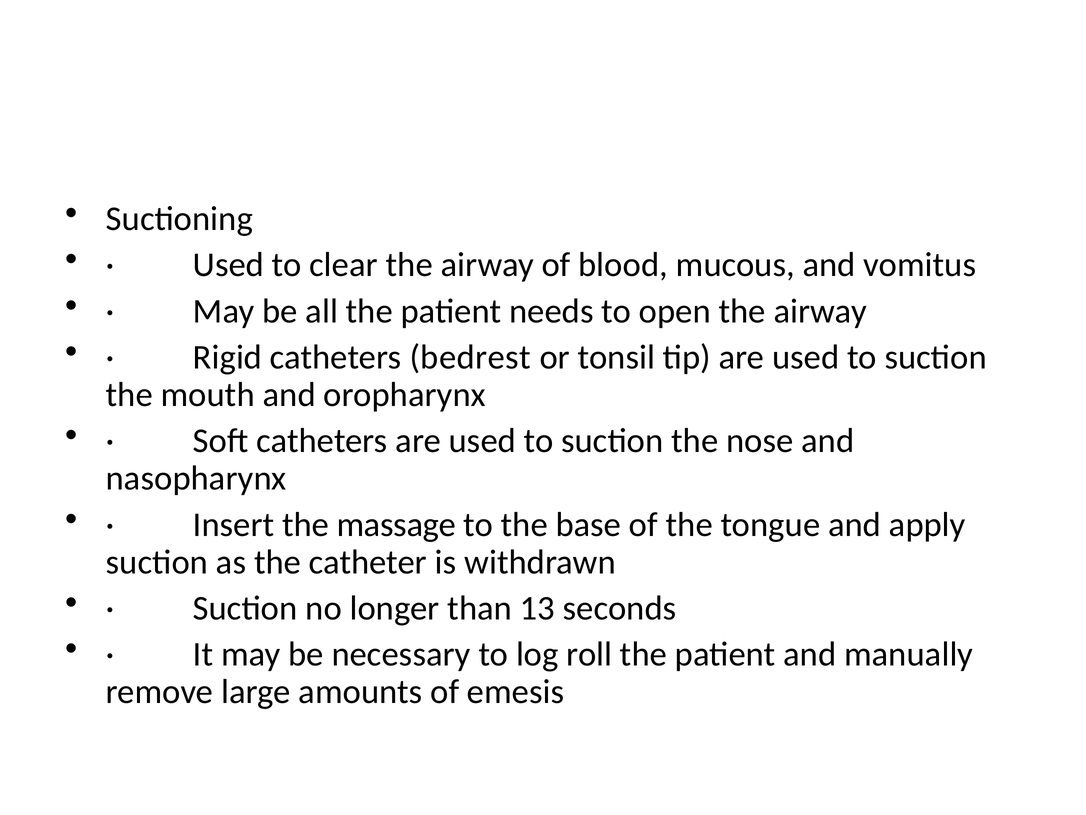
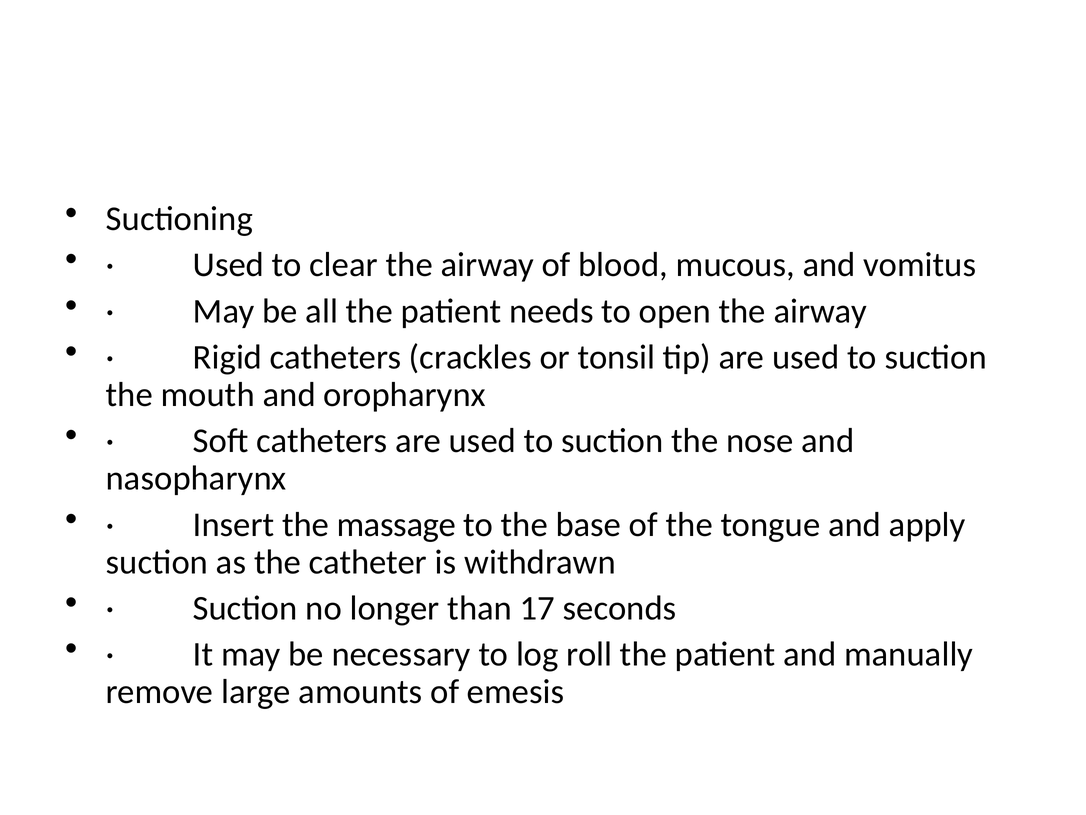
bedrest: bedrest -> crackles (470, 357)
13: 13 -> 17 (537, 608)
